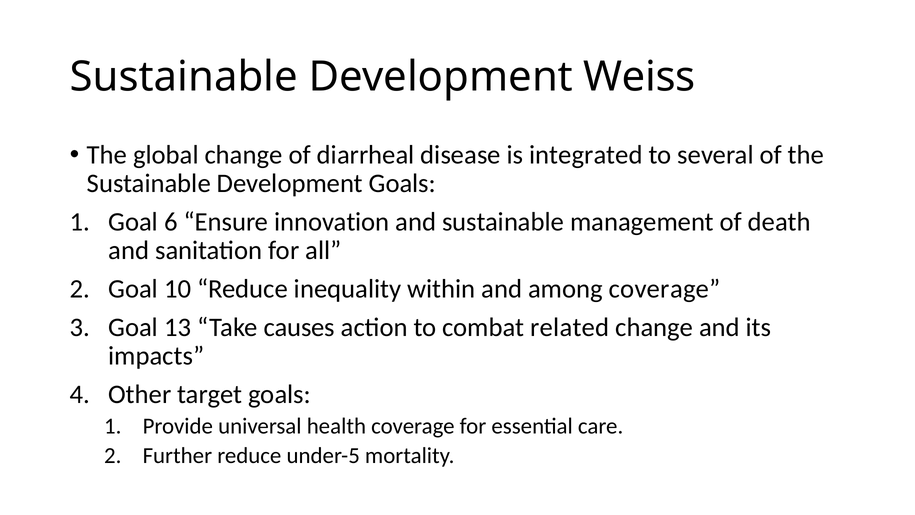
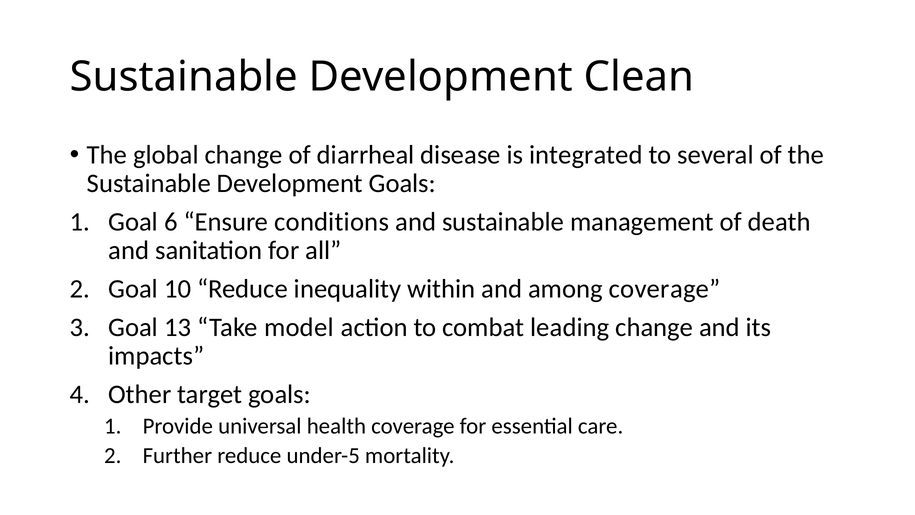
Weiss: Weiss -> Clean (639, 77)
innovation: innovation -> conditions (332, 222)
causes: causes -> model (299, 327)
related: related -> leading (570, 327)
